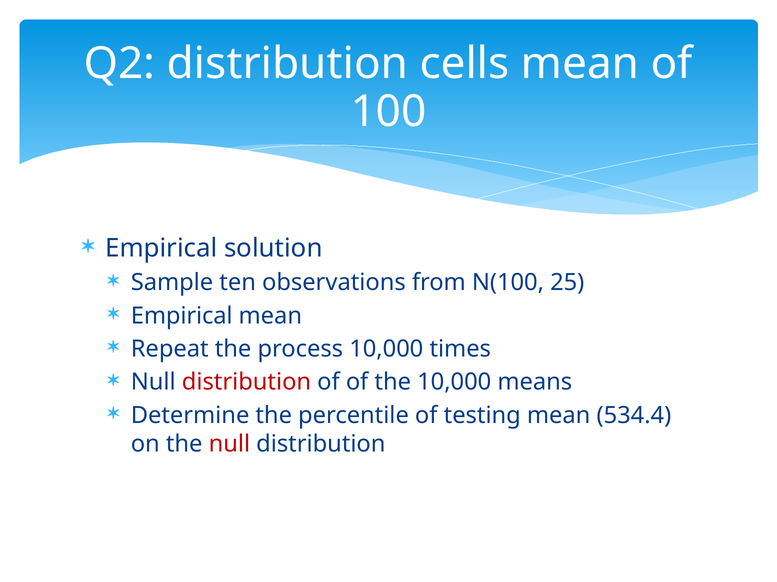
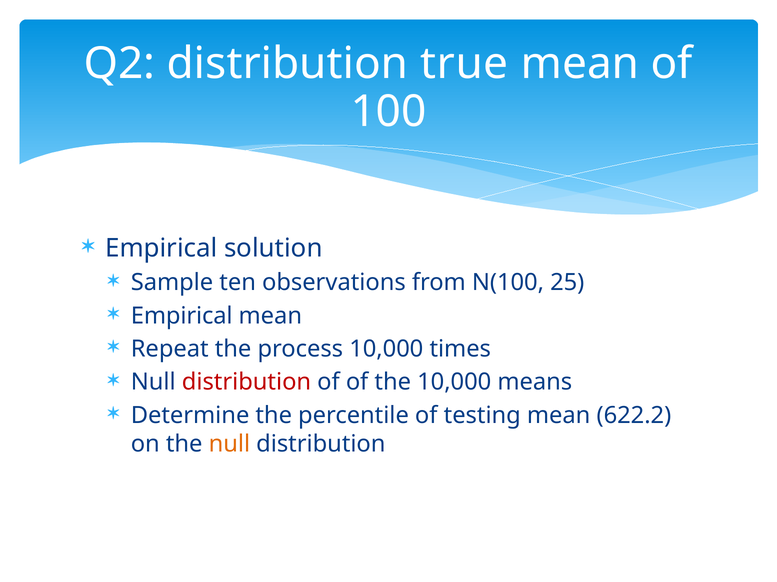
cells: cells -> true (464, 64)
534.4: 534.4 -> 622.2 (634, 416)
null colour: red -> orange (229, 444)
